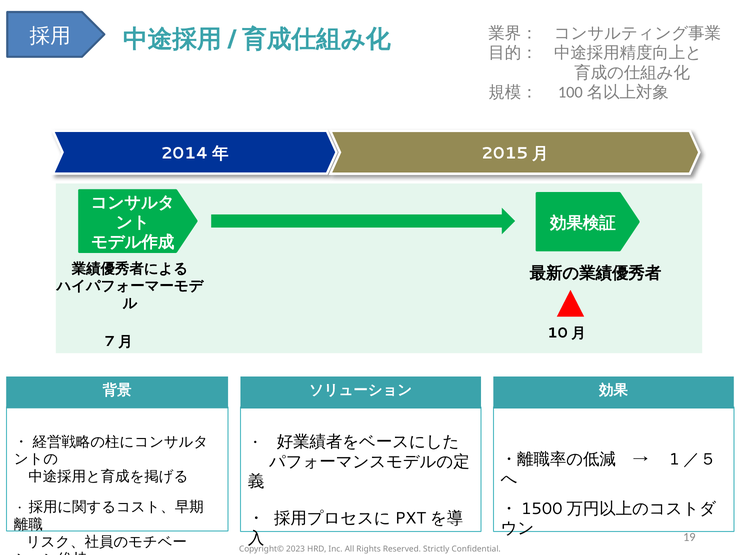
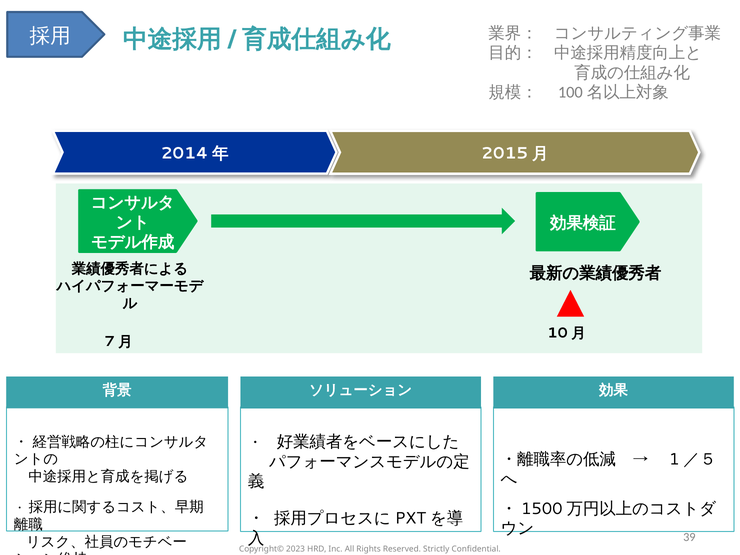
19: 19 -> 39 (689, 537)
